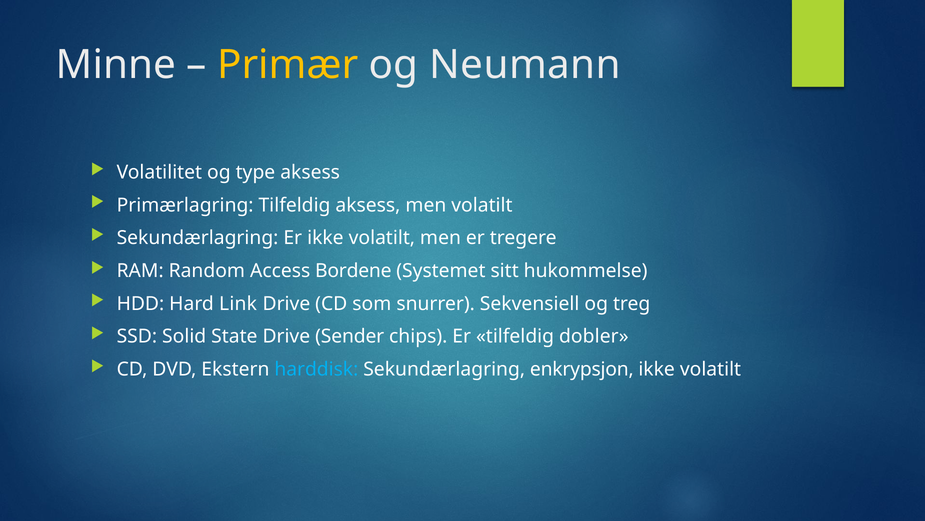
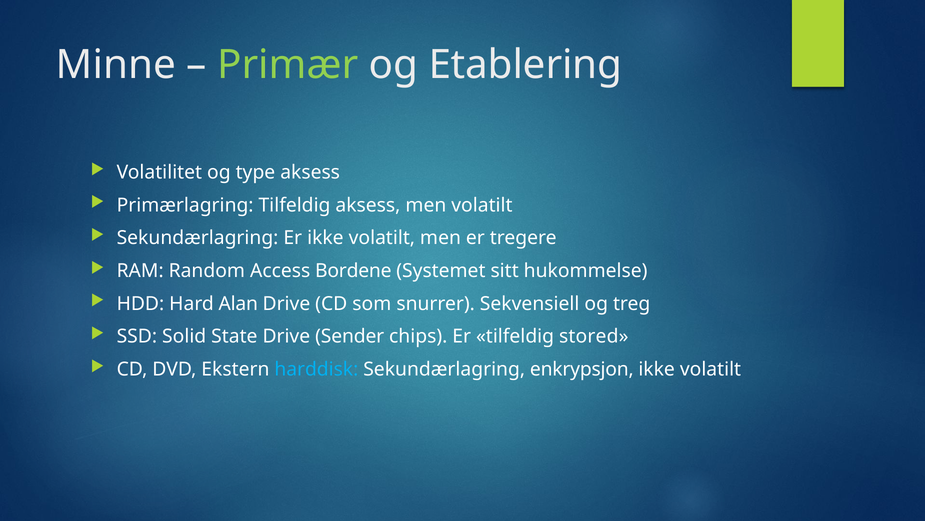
Primær colour: yellow -> light green (288, 65)
Neumann: Neumann -> Etablering (525, 65)
Link: Link -> Alan (238, 303)
dobler: dobler -> stored (594, 336)
